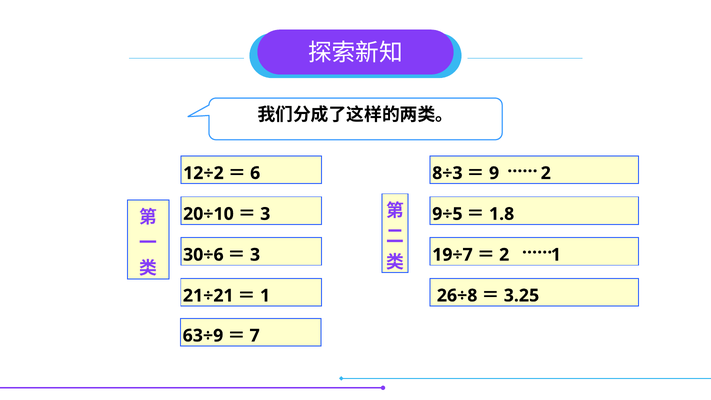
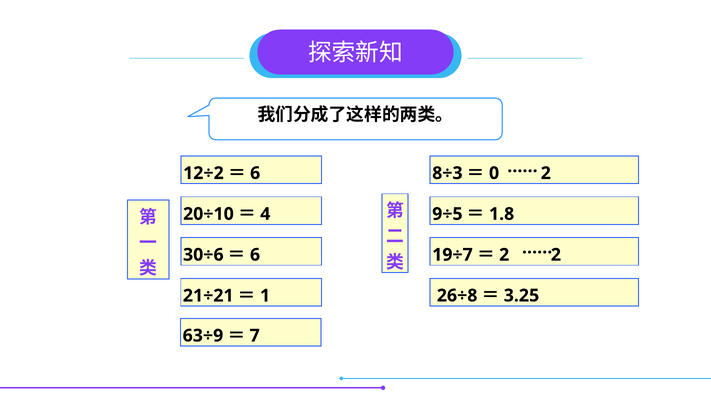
9: 9 -> 0 (494, 173)
3: 3 -> 4 (265, 214)
3: 3 -> 6 (255, 255)
2 1: 1 -> 2 (556, 255)
